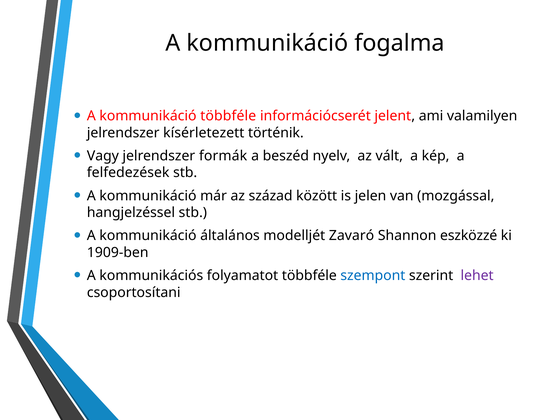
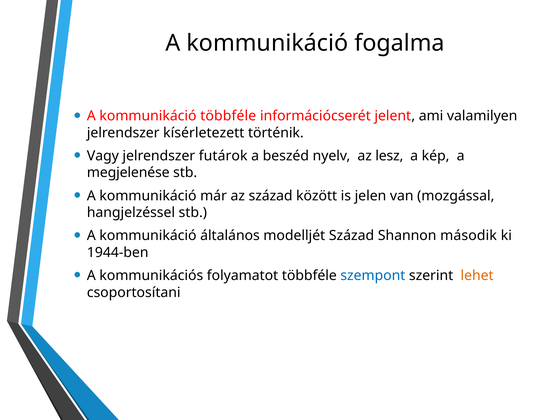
formák: formák -> futárok (223, 156)
vált: vált -> lesz (389, 156)
felfedezések: felfedezések -> megjelenése (128, 173)
modelljét Zavaró: Zavaró -> Század (352, 236)
eszközzé: eszközzé -> második (469, 236)
1909-ben: 1909-ben -> 1944-ben (118, 252)
lehet colour: purple -> orange (477, 276)
